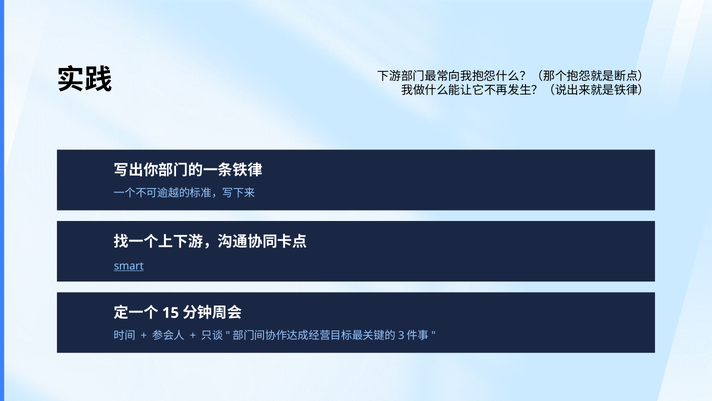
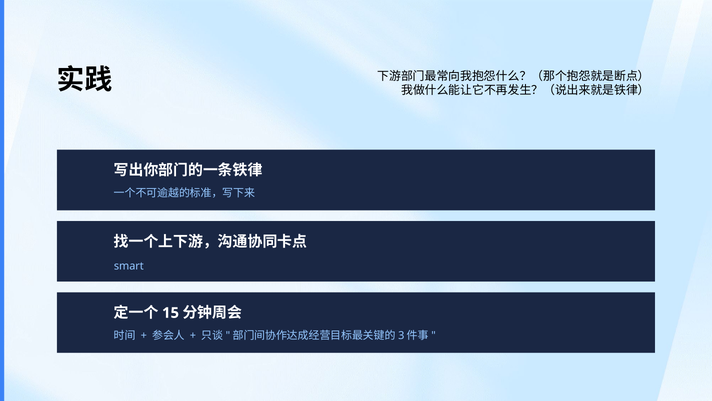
smart underline: present -> none (129, 266)
